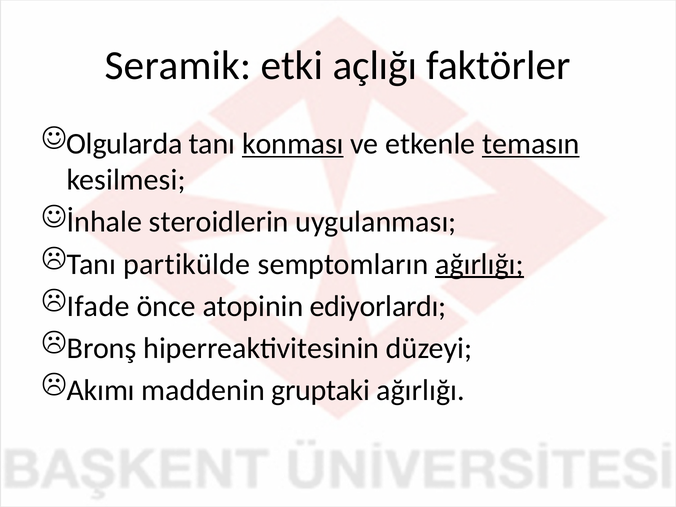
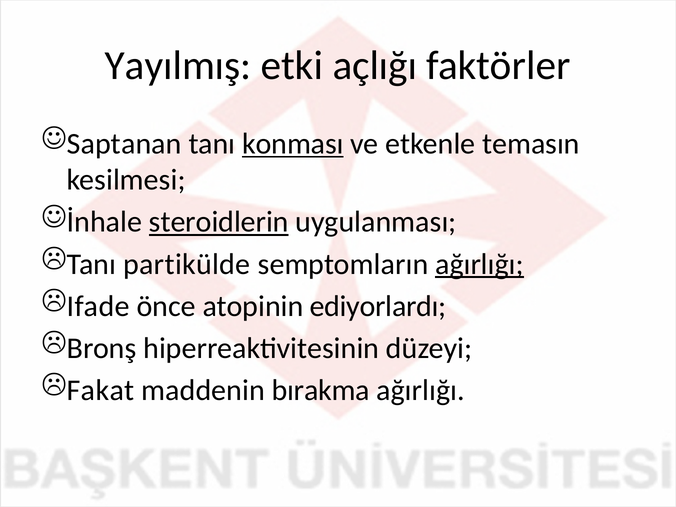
Seramik: Seramik -> Yayılmış (178, 65)
Olgularda: Olgularda -> Saptanan (124, 144)
temasın underline: present -> none (531, 144)
steroidlerin underline: none -> present (219, 222)
Akımı: Akımı -> Fakat (101, 390)
gruptaki: gruptaki -> bırakma (321, 390)
